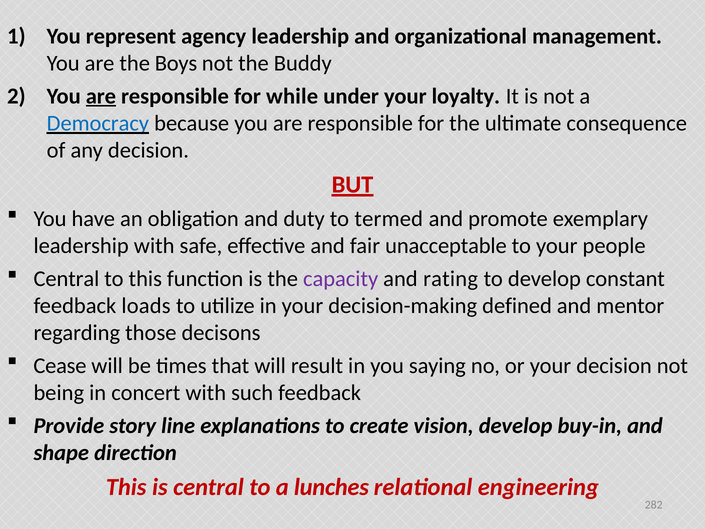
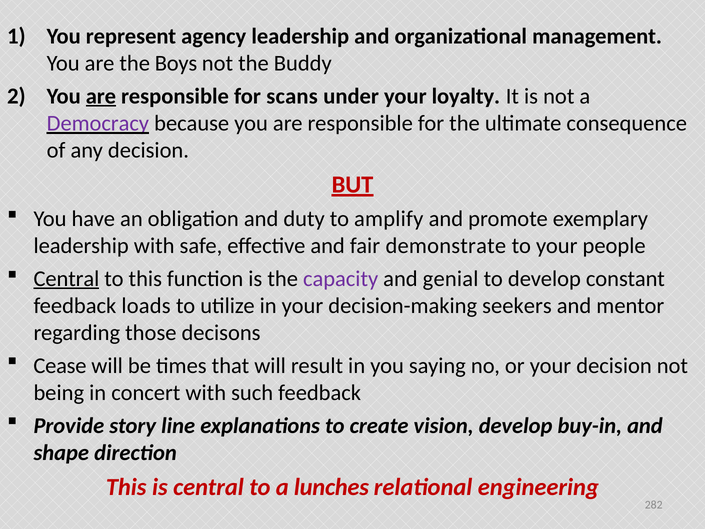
while: while -> scans (292, 96)
Democracy colour: blue -> purple (98, 123)
termed: termed -> amplify (389, 219)
unacceptable: unacceptable -> demonstrate (446, 246)
Central underline: none -> present (66, 279)
rating: rating -> genial (451, 279)
defined: defined -> seekers (517, 306)
